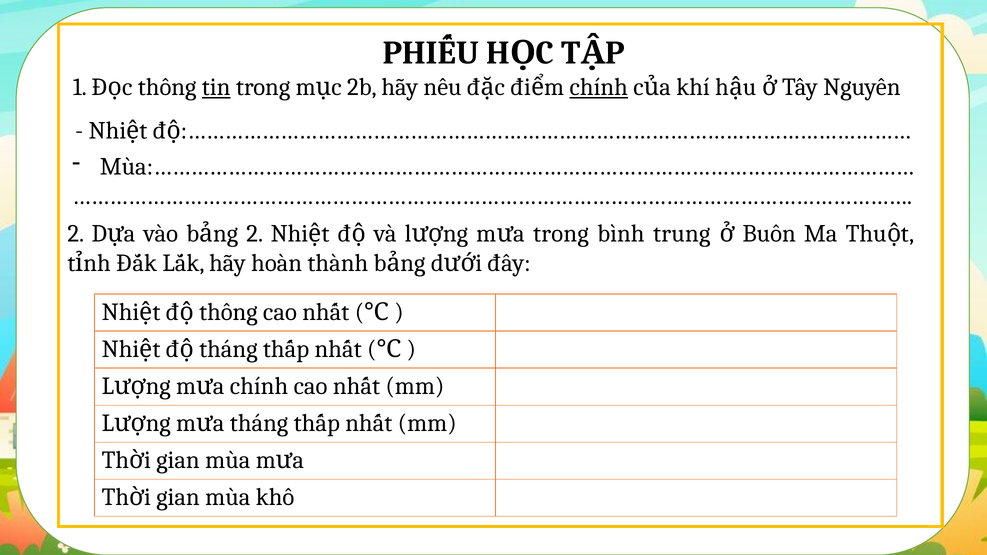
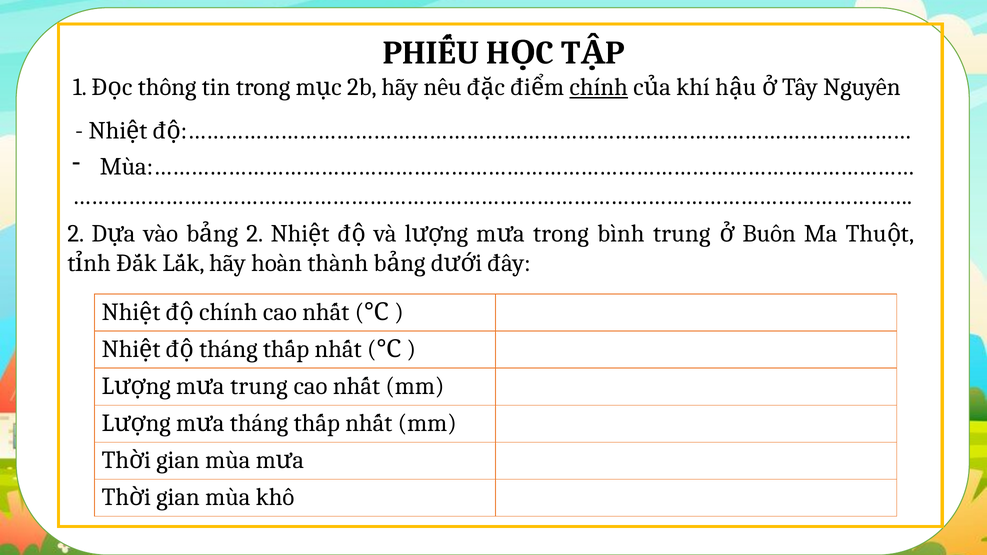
tin underline: present -> none (216, 87)
thông: thông -> chính (228, 312)
chính: chính -> trung (259, 386)
